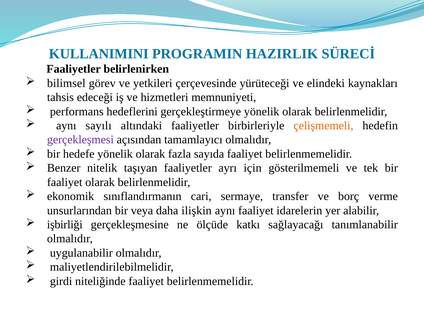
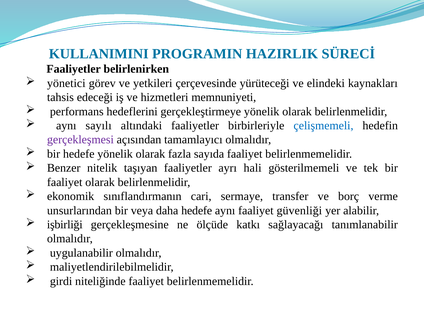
bilimsel: bilimsel -> yönetici (66, 83)
çelişmemeli colour: orange -> blue (323, 126)
için: için -> hali (253, 168)
daha ilişkin: ilişkin -> hedefe (197, 210)
idarelerin: idarelerin -> güvenliği (299, 210)
